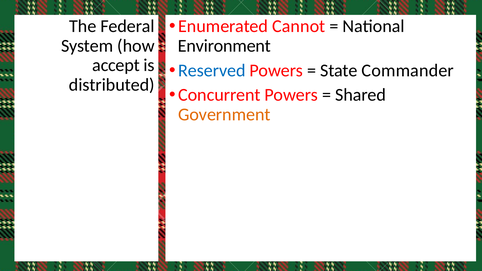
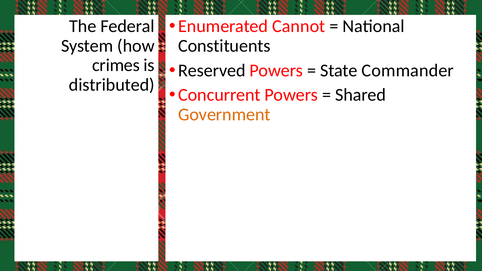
Environment: Environment -> Constituents (224, 46)
accept: accept -> crimes (116, 65)
Reserved colour: blue -> black (212, 70)
